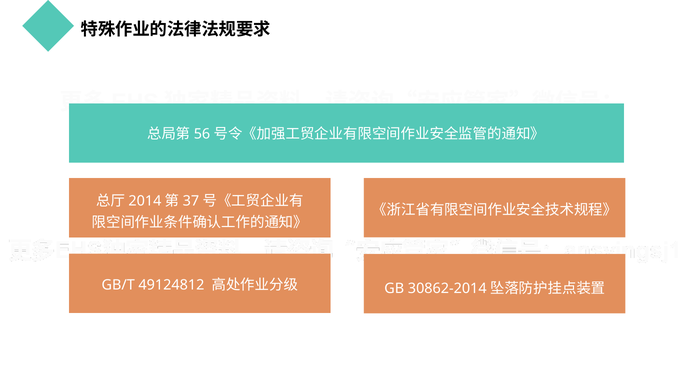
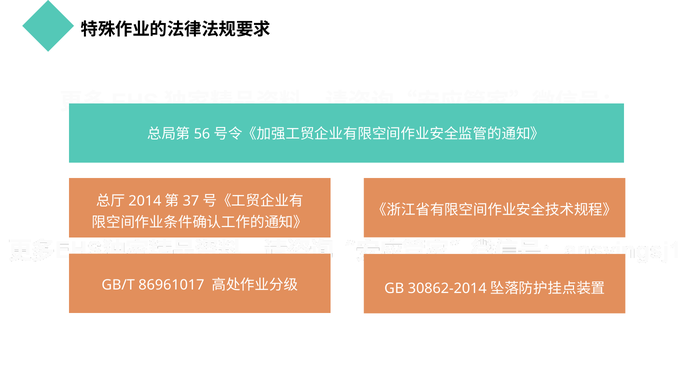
49124812: 49124812 -> 86961017 (171, 285)
